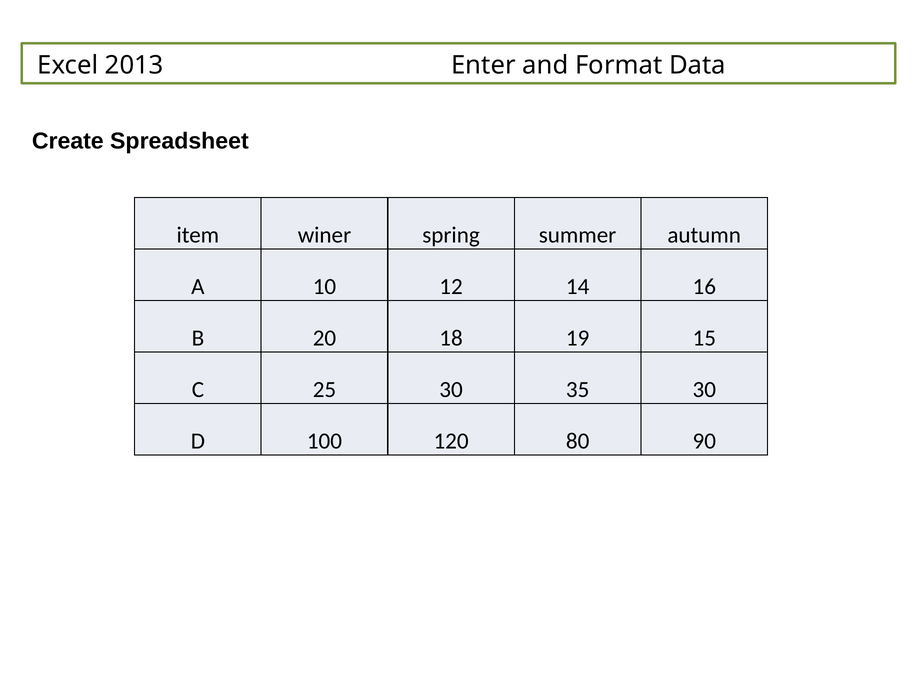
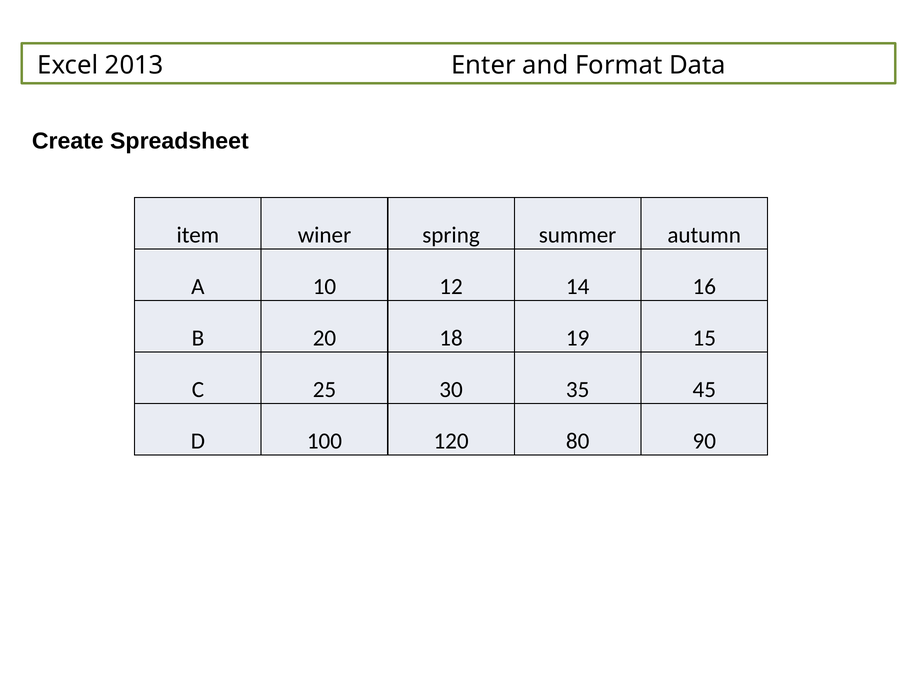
35 30: 30 -> 45 (704, 390)
